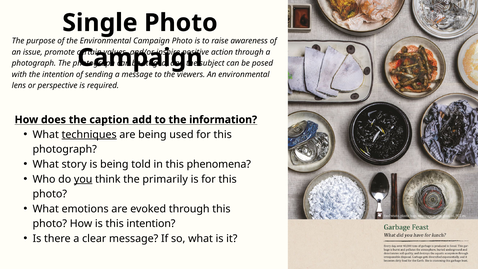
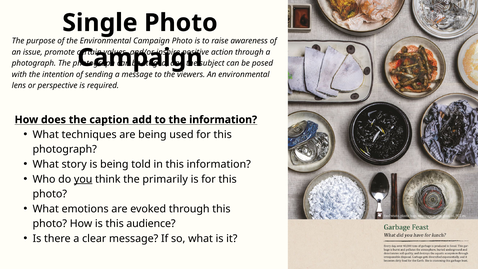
techniques underline: present -> none (89, 135)
this phenomena: phenomena -> information (219, 164)
this intention: intention -> audience (151, 224)
